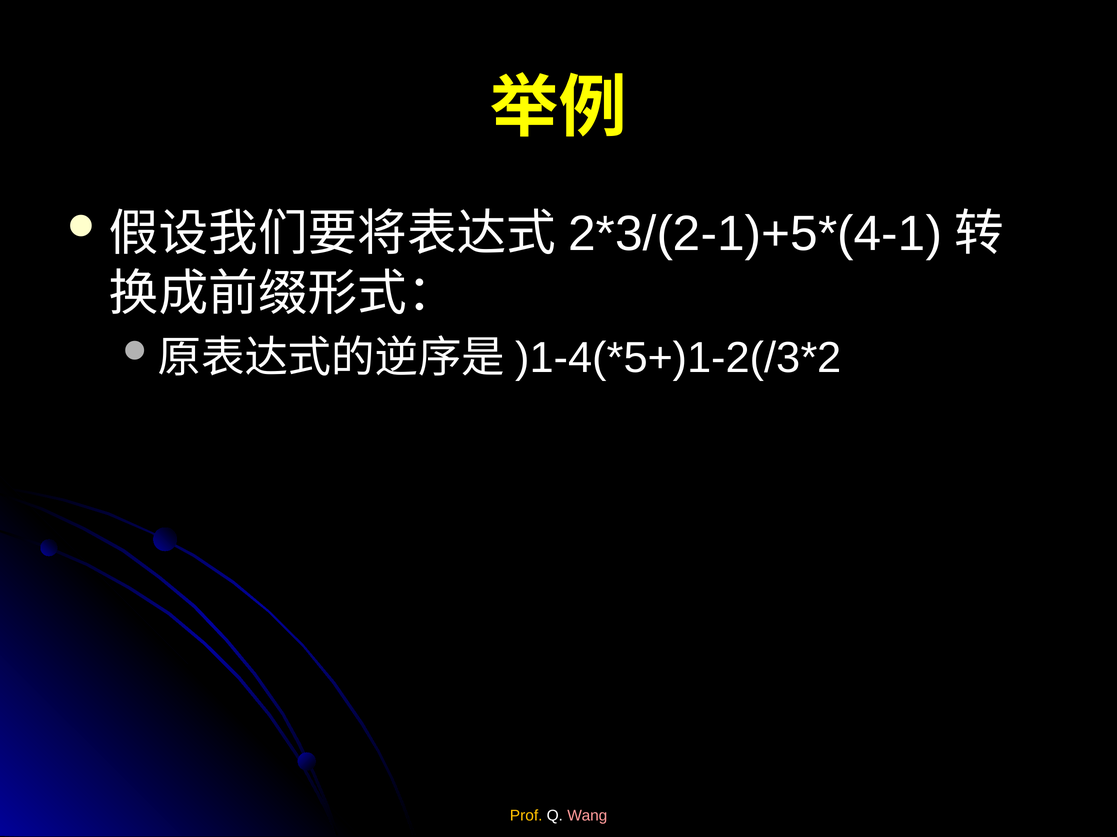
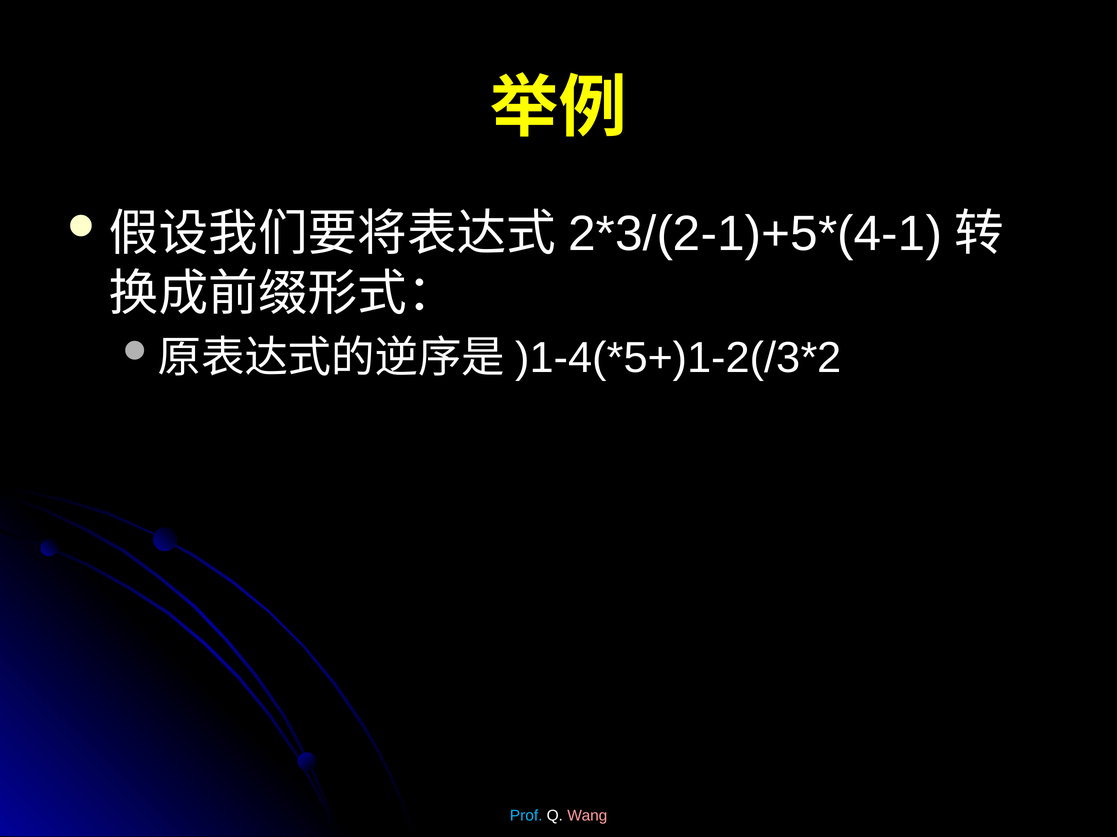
Prof colour: yellow -> light blue (526, 817)
